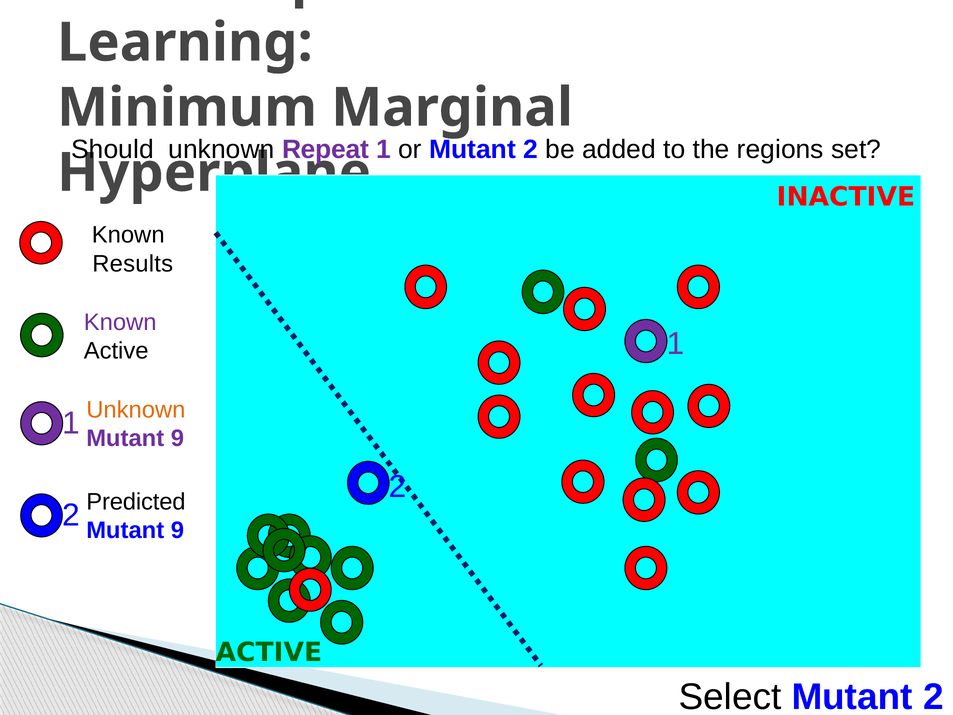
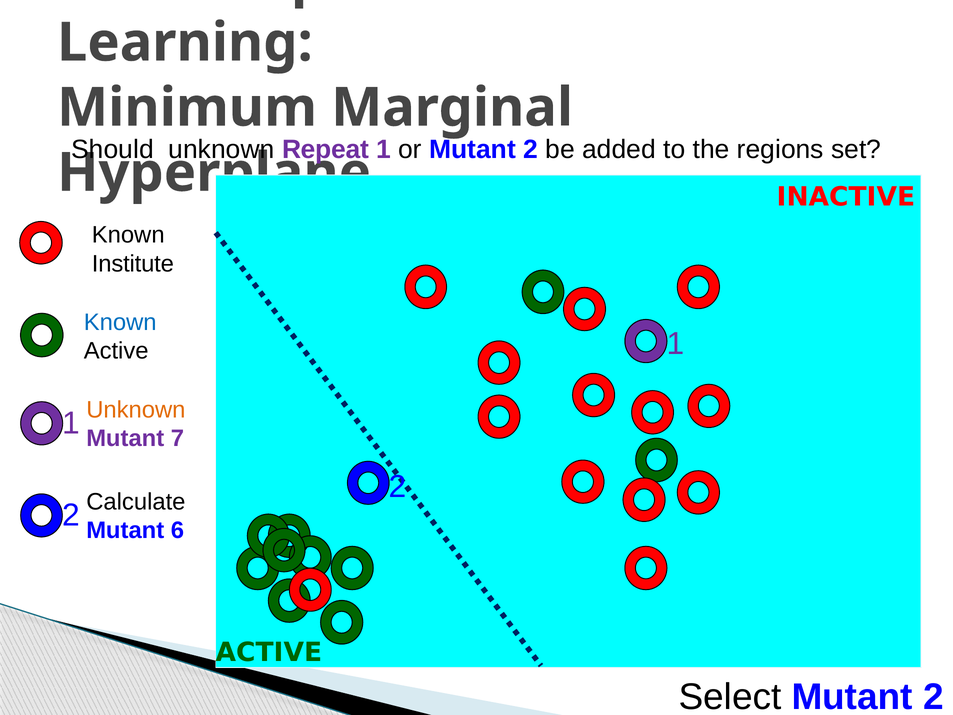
Results: Results -> Institute (133, 264)
Known colour: purple -> blue (120, 322)
9: 9 -> 7 (177, 438)
Predicted: Predicted -> Calculate (136, 502)
9: 9 -> 6 (177, 530)
